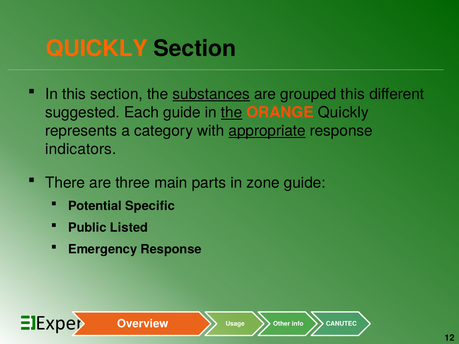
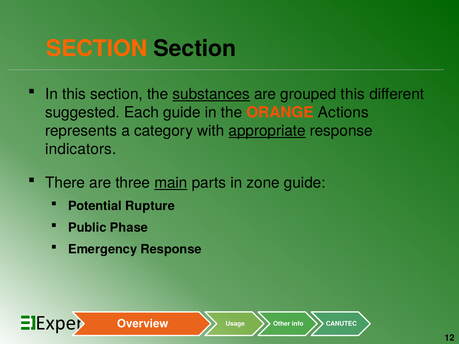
QUICKLY: QUICKLY -> SECTION (97, 49)
the underline: present -> none (232, 113)
ORANGE Quickly: Quickly -> Actions (343, 113)
main underline: none -> present (171, 183)
Specific: Specific -> Rupture (150, 206)
Listed: Listed -> Phase (129, 228)
